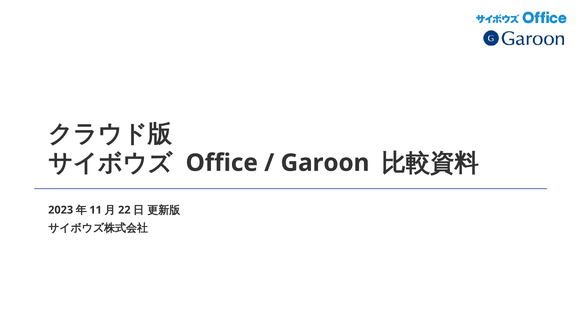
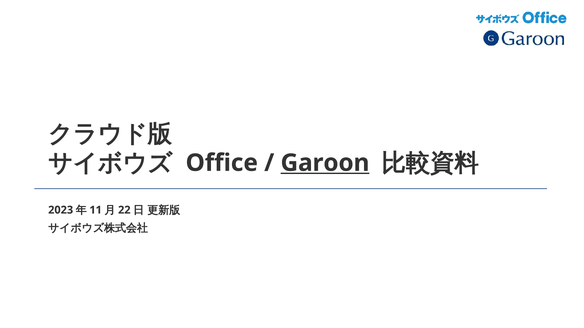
Garoon underline: none -> present (325, 163)
